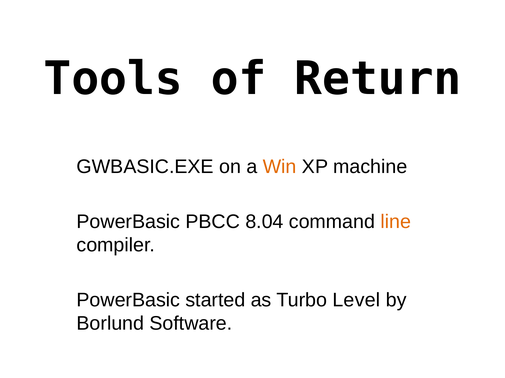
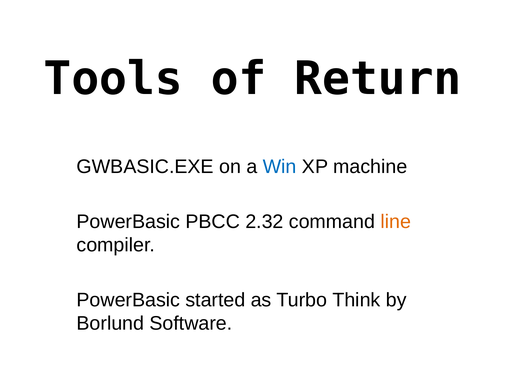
Win colour: orange -> blue (280, 167)
8.04: 8.04 -> 2.32 (264, 222)
Level: Level -> Think (356, 300)
